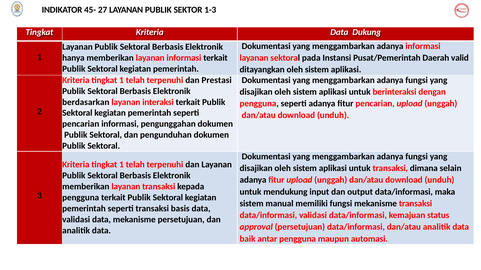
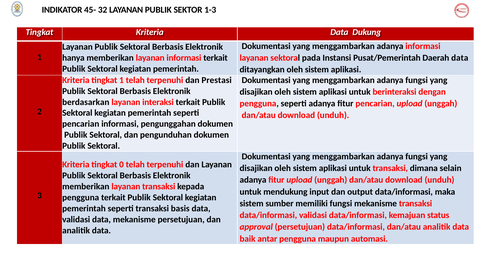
27: 27 -> 32 (103, 10)
Daerah valid: valid -> data (460, 58)
1: 1 -> 0 (121, 165)
manual: manual -> sumber (280, 204)
